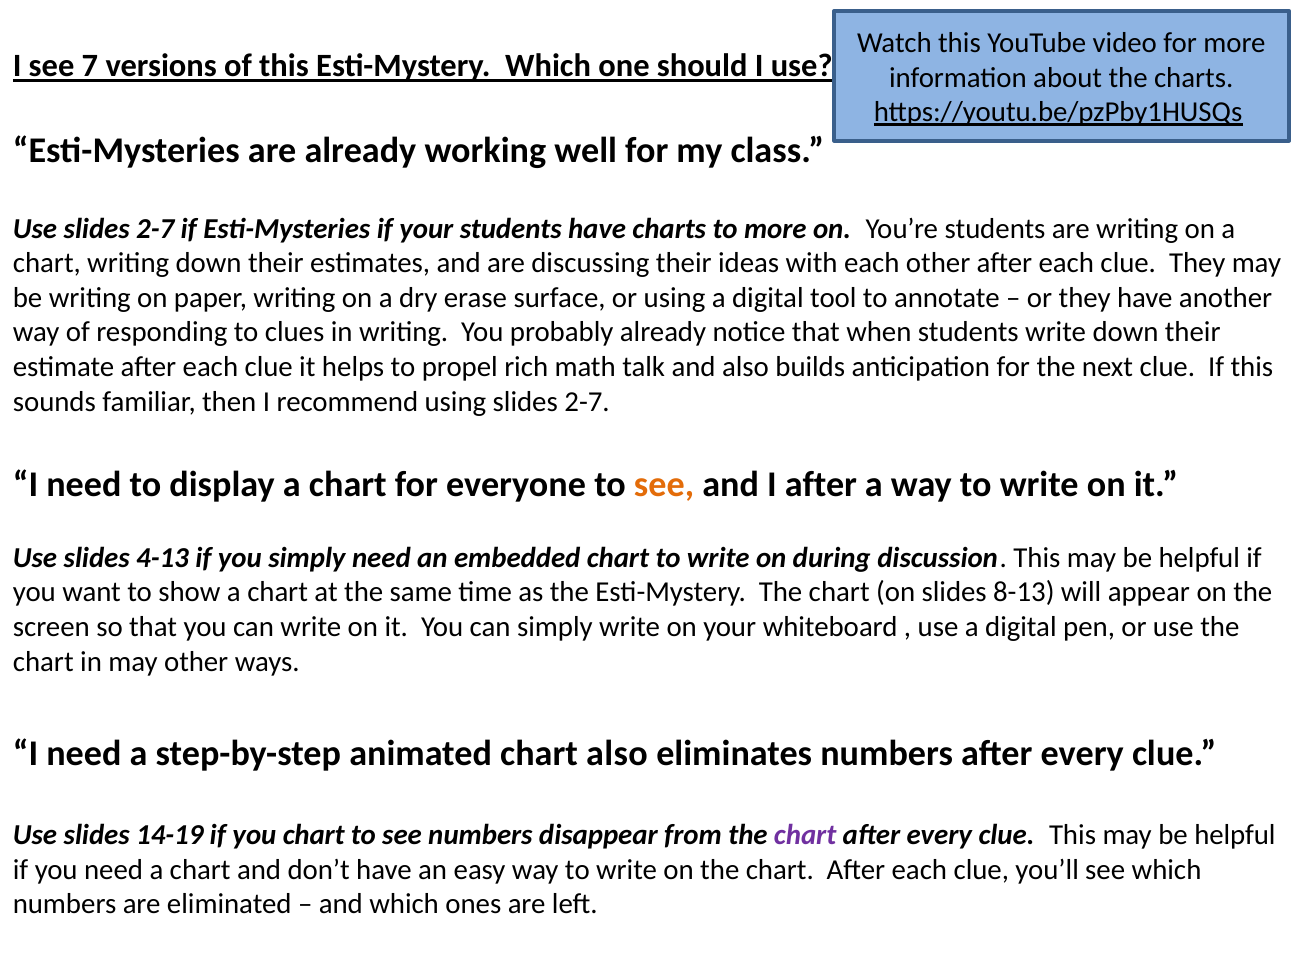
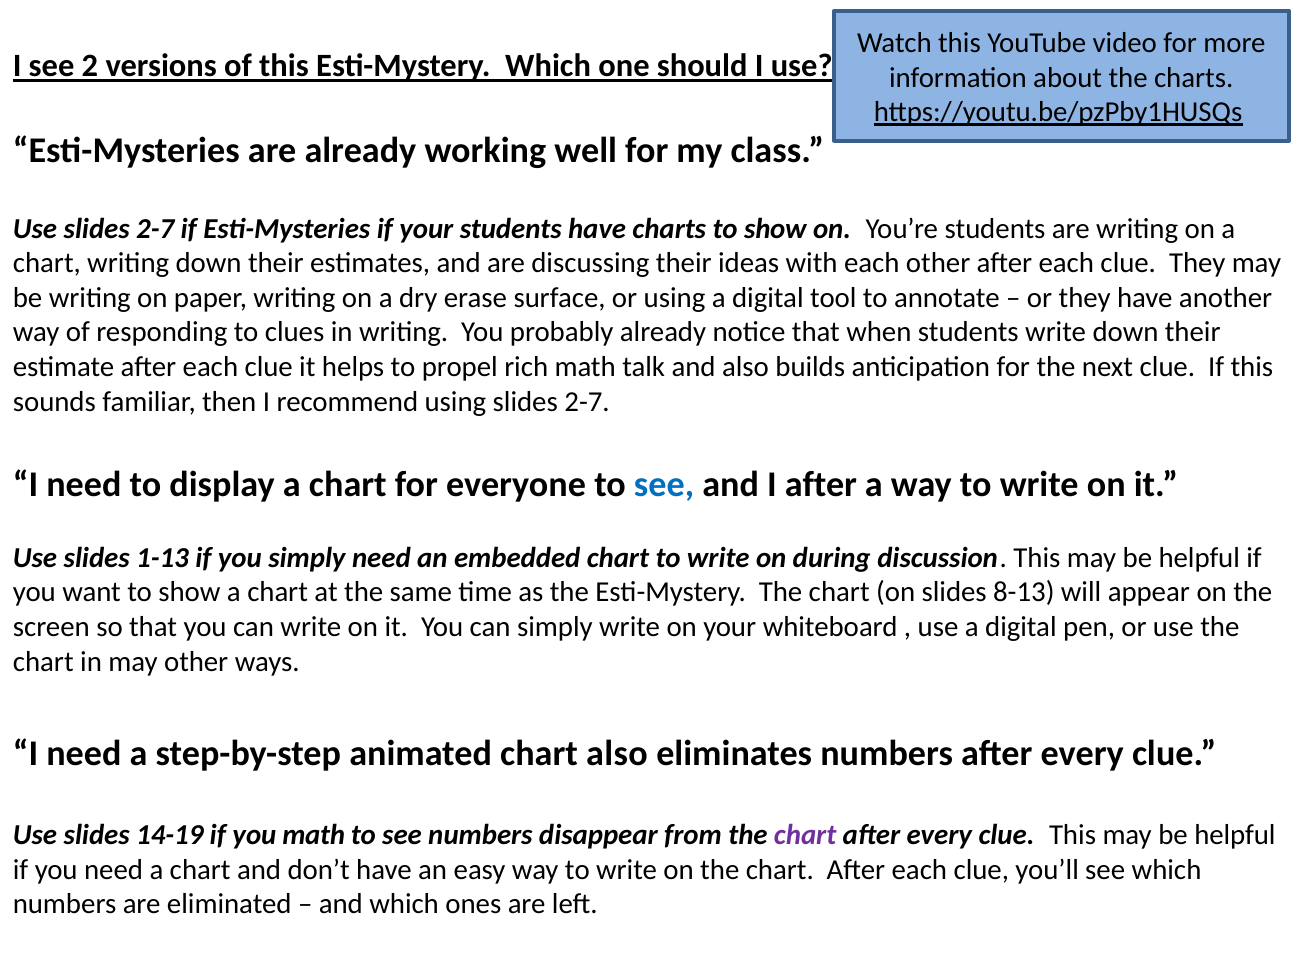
7: 7 -> 2 (90, 66)
charts to more: more -> show (775, 229)
see colour: orange -> blue (664, 485)
4-13: 4-13 -> 1-13 (162, 558)
you chart: chart -> math (314, 835)
